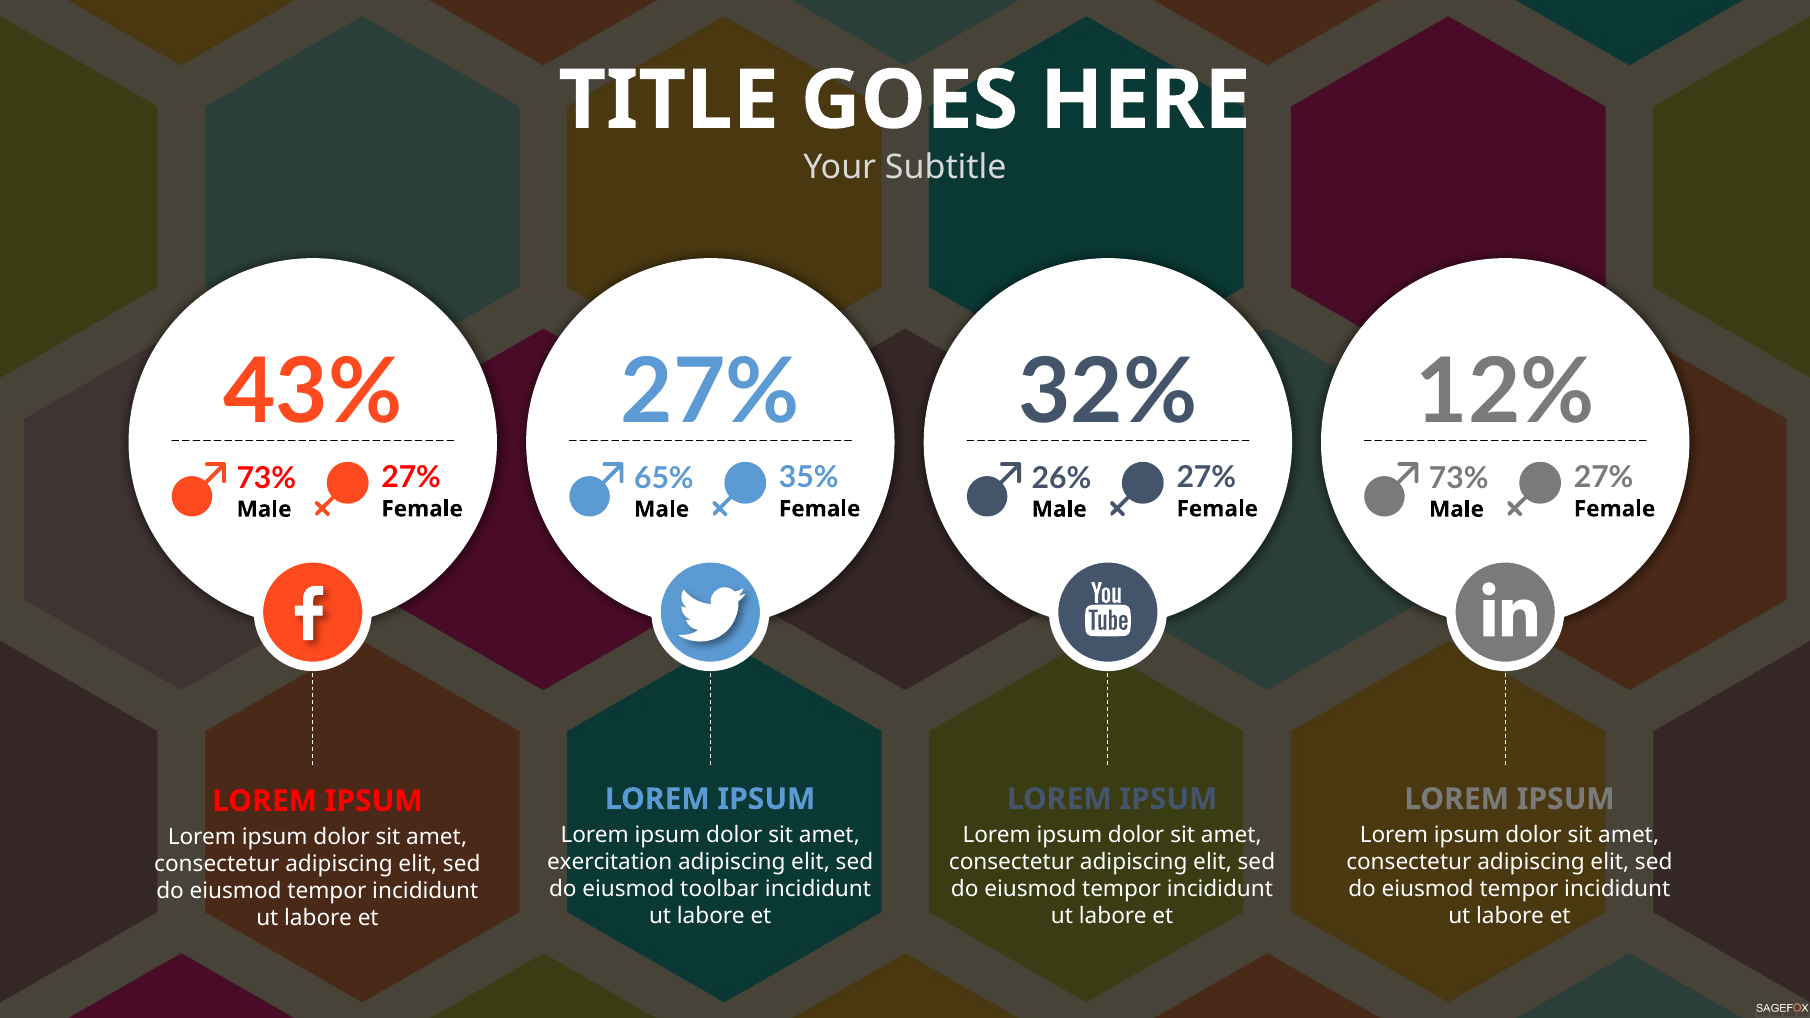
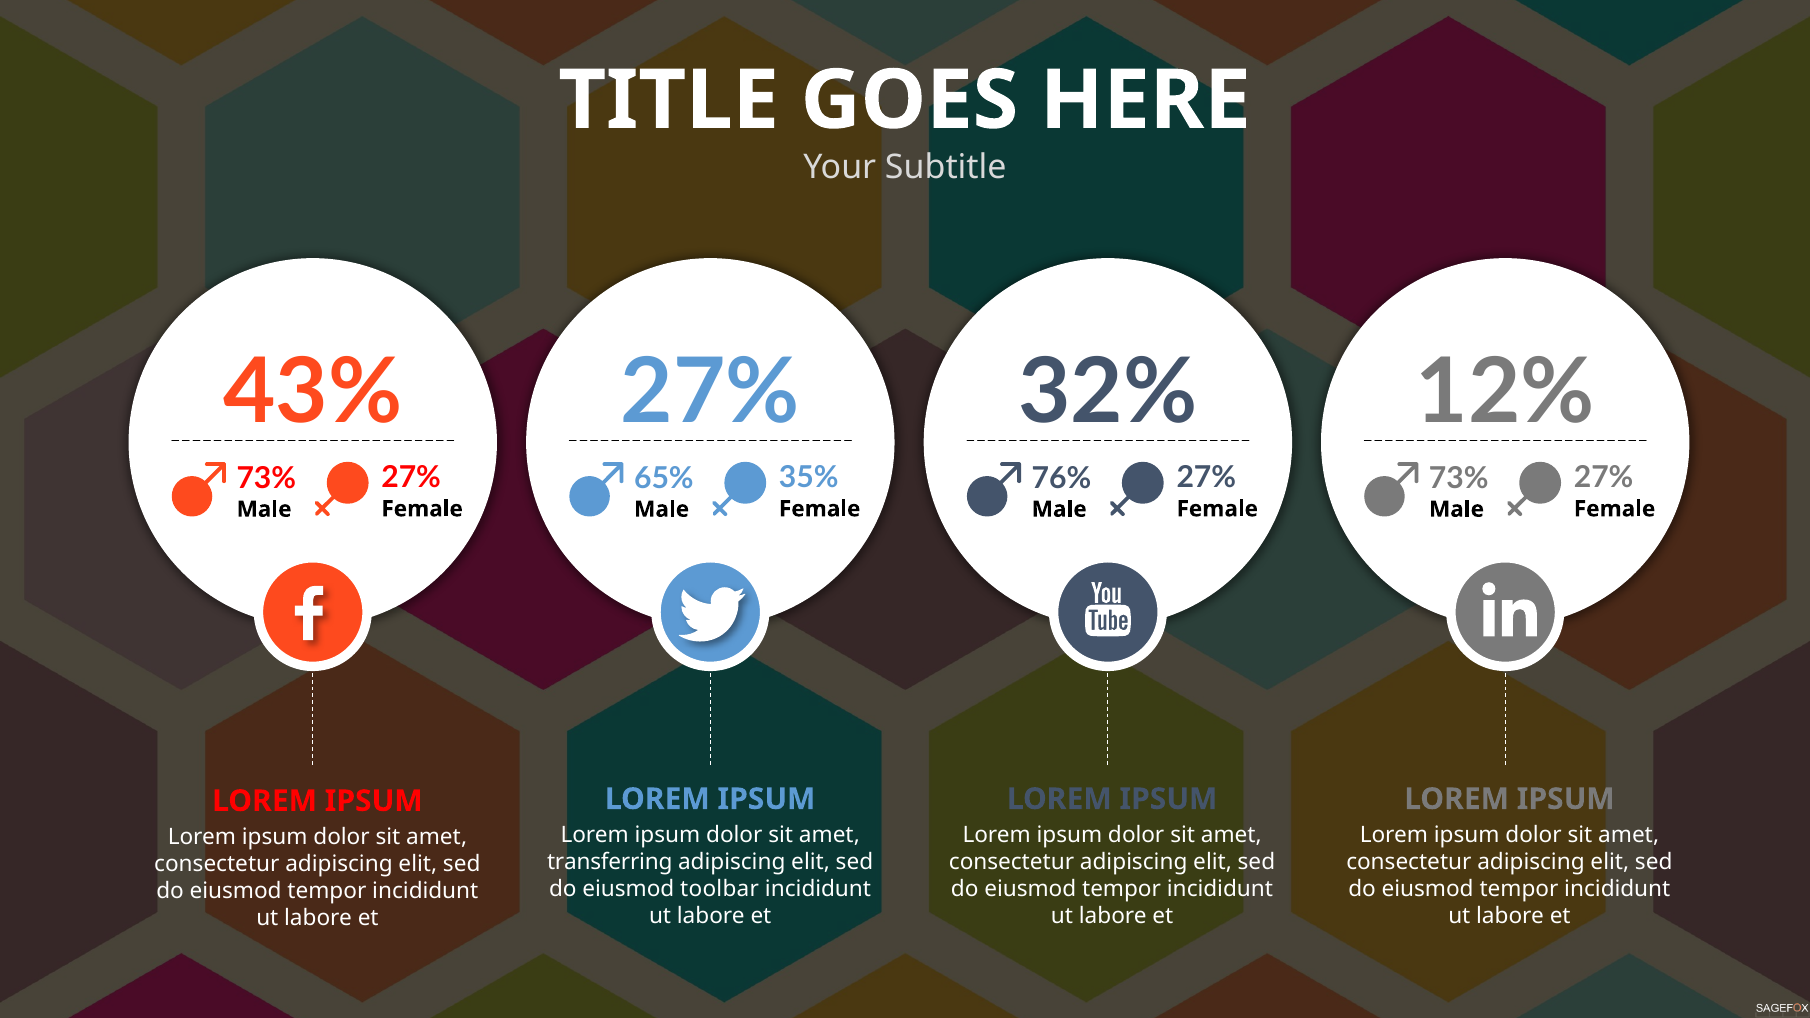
26%: 26% -> 76% (1061, 478)
exercitation: exercitation -> transferring (610, 862)
